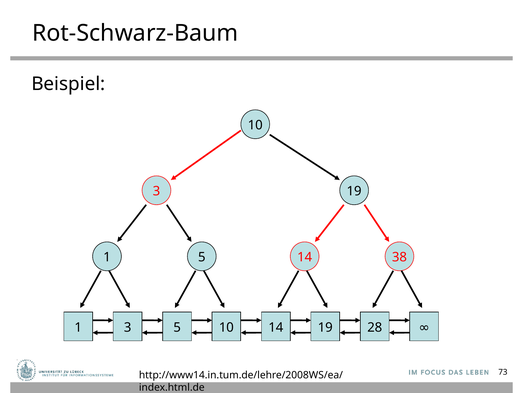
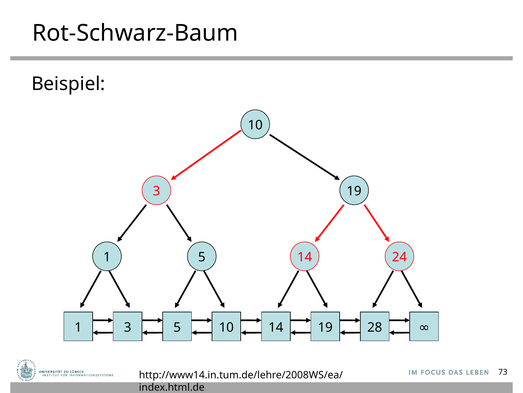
38: 38 -> 24 (399, 257)
